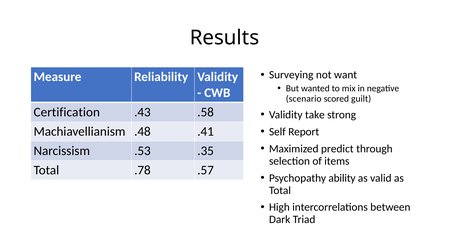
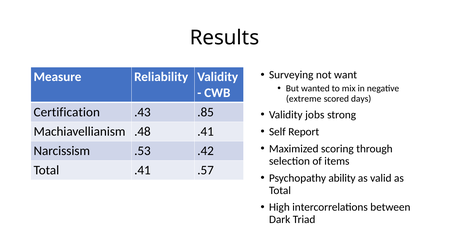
scenario: scenario -> extreme (304, 99)
guilt: guilt -> days (361, 99)
.58: .58 -> .85 (206, 112)
take: take -> jobs (315, 115)
predict: predict -> scoring (337, 149)
.35: .35 -> .42 (206, 151)
Total .78: .78 -> .41 (142, 171)
